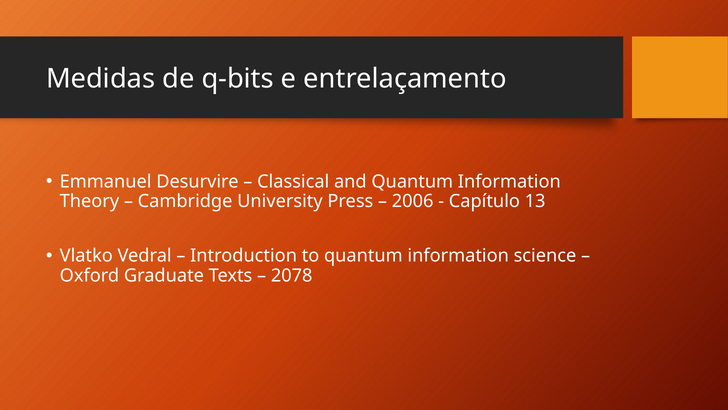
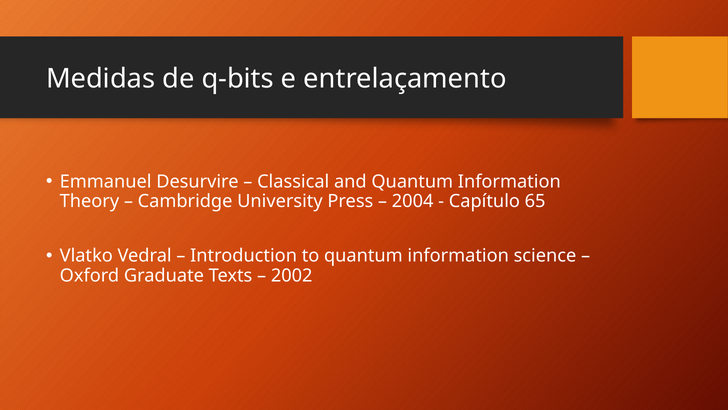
2006: 2006 -> 2004 (413, 201)
13: 13 -> 65 (535, 201)
2078: 2078 -> 2002 (292, 275)
